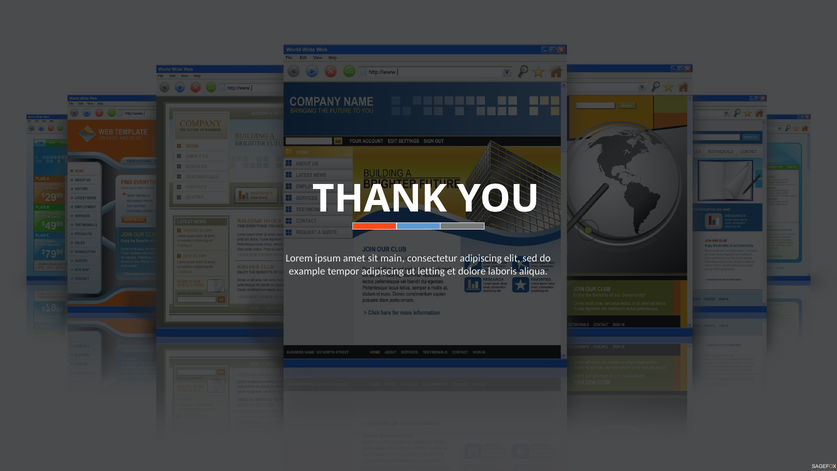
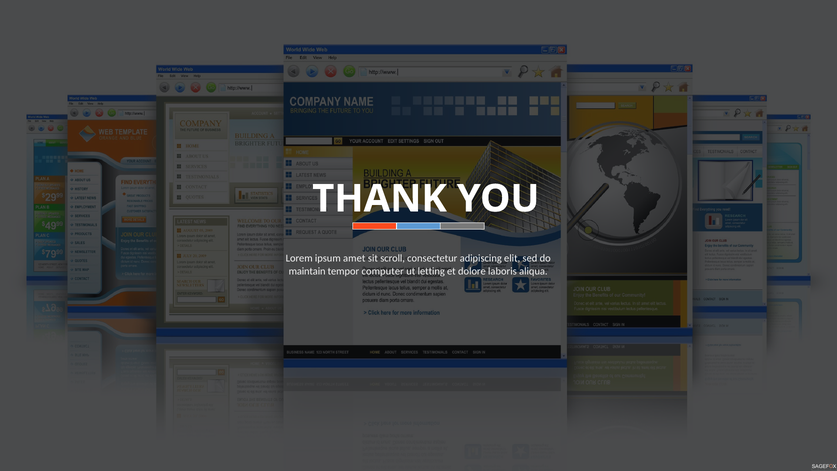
main: main -> scroll (393, 258)
example: example -> maintain (307, 271)
tempor adipiscing: adipiscing -> computer (383, 271)
